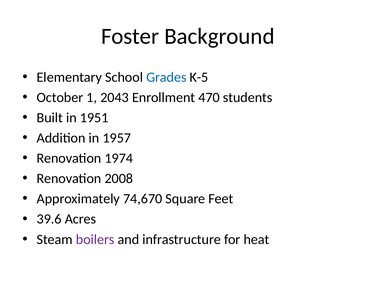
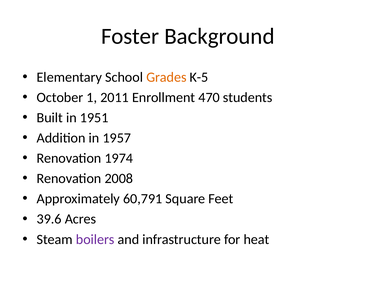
Grades colour: blue -> orange (166, 77)
2043: 2043 -> 2011 (115, 97)
74,670: 74,670 -> 60,791 (143, 199)
